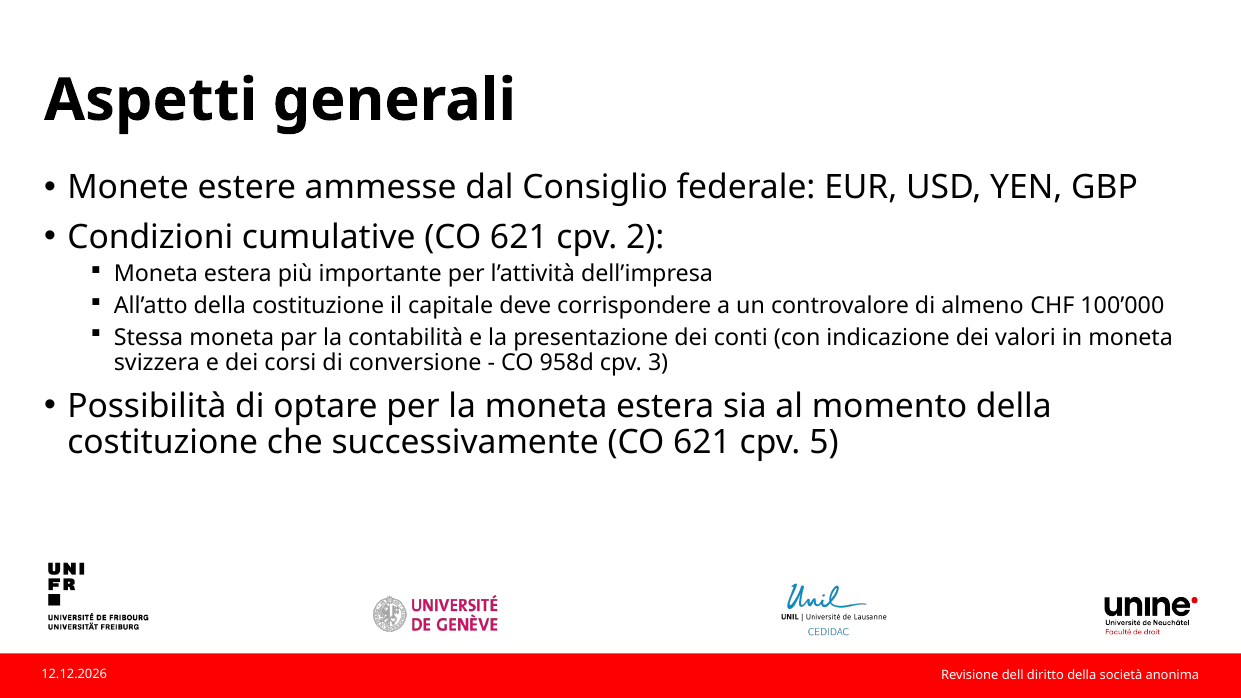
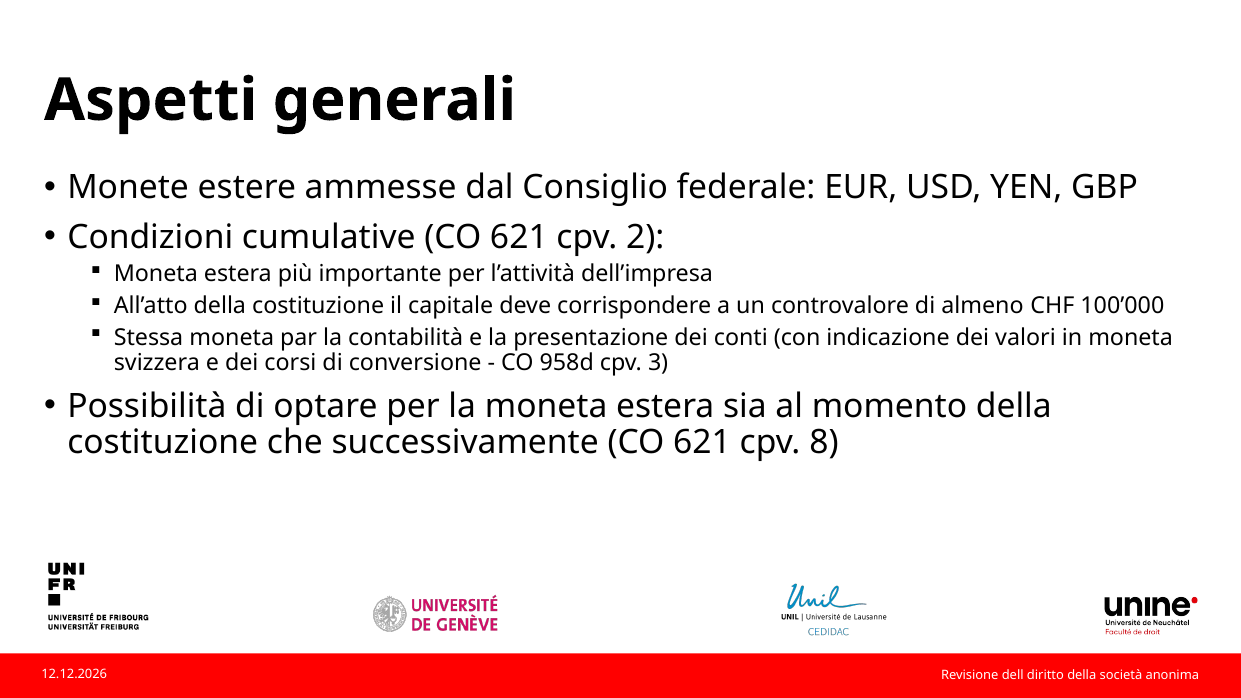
5: 5 -> 8 (824, 443)
